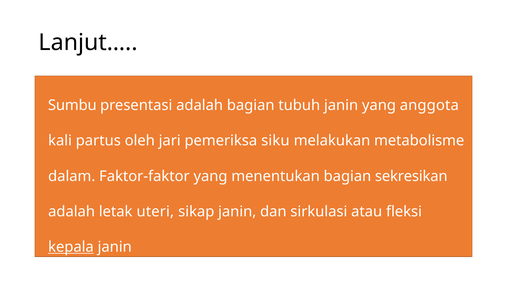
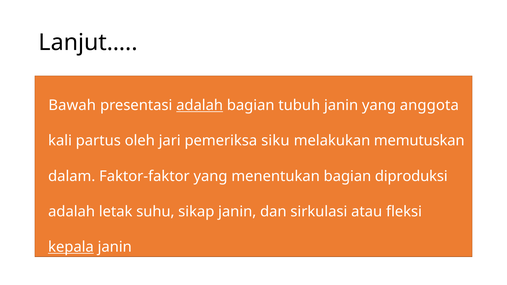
Sumbu: Sumbu -> Bawah (72, 105)
adalah underline: none -> present (200, 105)
metabolisme: metabolisme -> memutuskan (419, 141)
sekresikan: sekresikan -> diproduksi (411, 176)
uteri: uteri -> suhu (155, 212)
